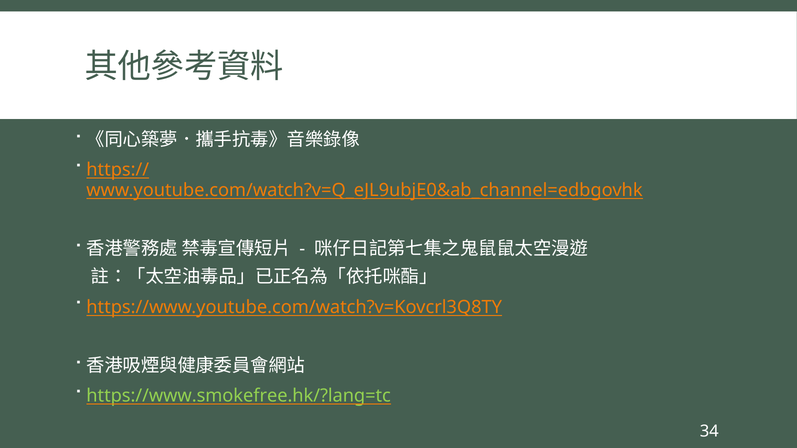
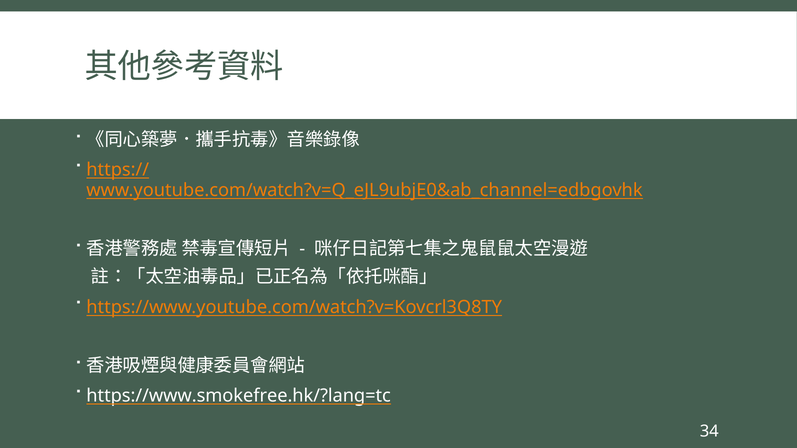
https://www.smokefree.hk/?lang=tc colour: light green -> white (239, 396)
